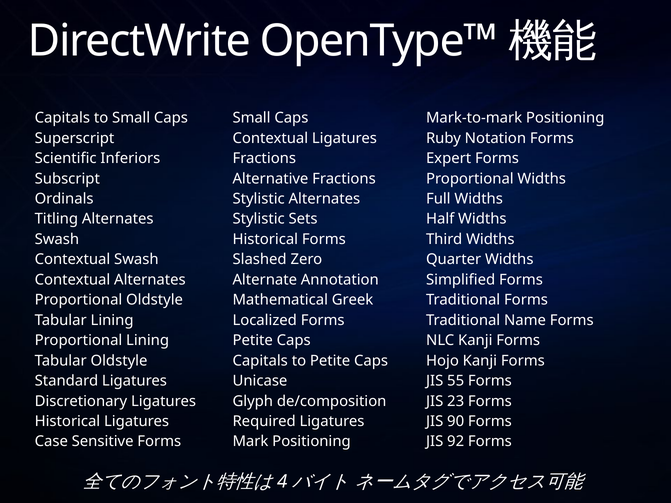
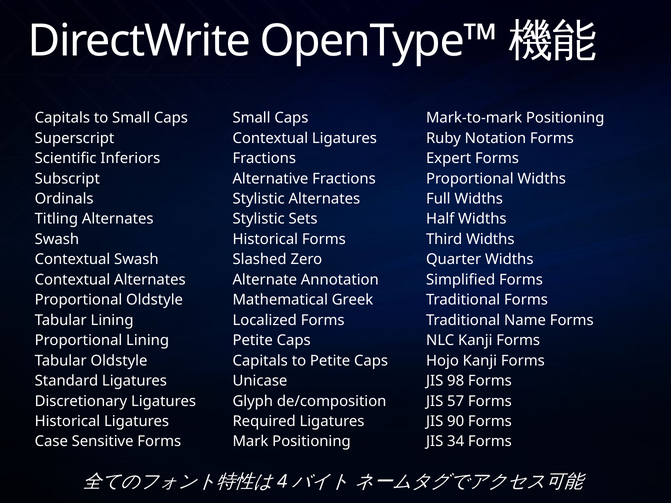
55: 55 -> 98 (456, 381)
23: 23 -> 57 (456, 401)
92: 92 -> 34 (456, 442)
